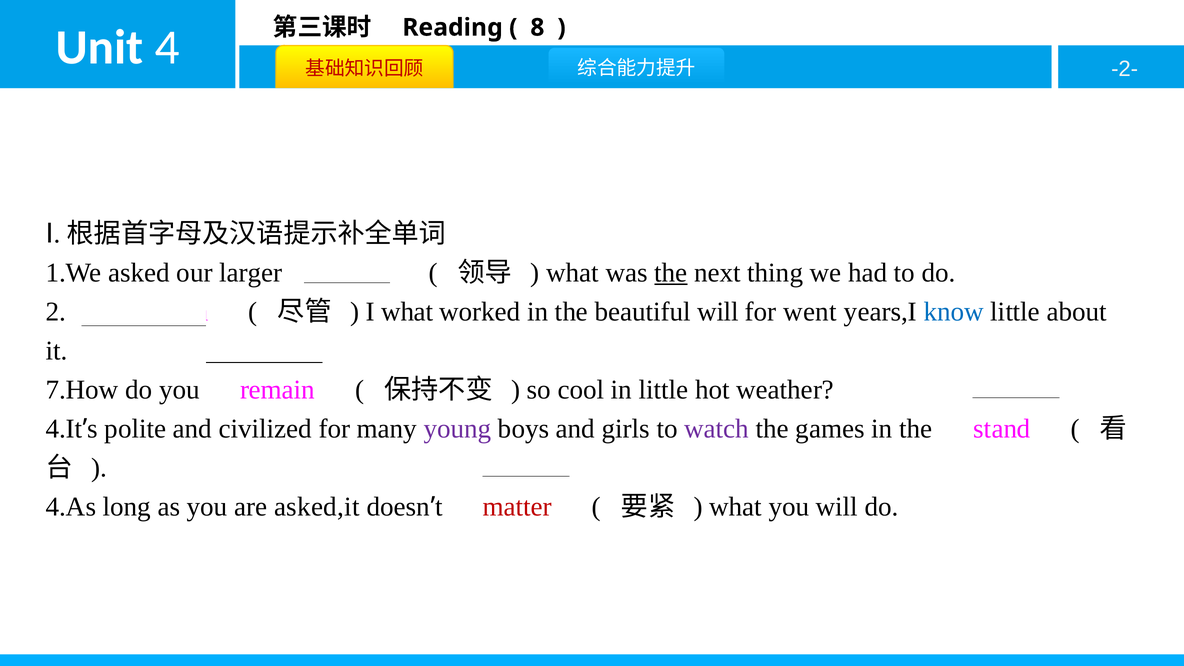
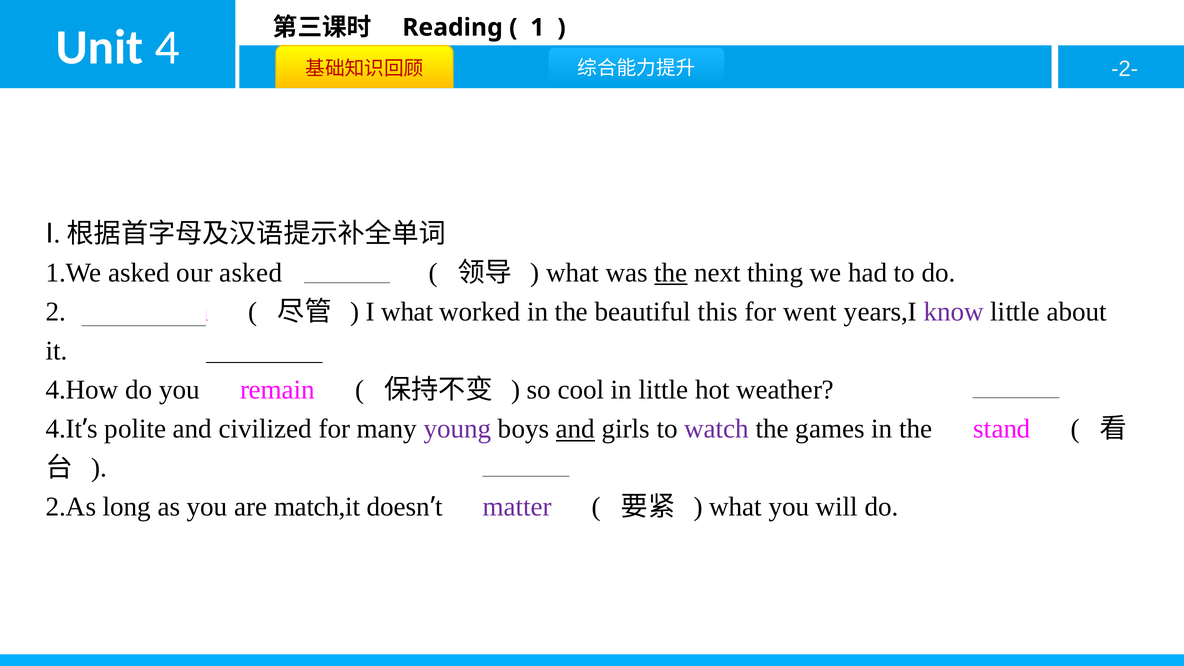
8: 8 -> 1 (537, 28)
our larger: larger -> asked (251, 273)
beautiful will: will -> this (718, 312)
know colour: blue -> purple (954, 312)
7.How: 7.How -> 4.How (82, 390)
and underline: none -> present (575, 429)
4.As: 4.As -> 2.As (71, 507)
asked,it: asked,it -> match,it (317, 507)
matter colour: red -> purple (517, 507)
